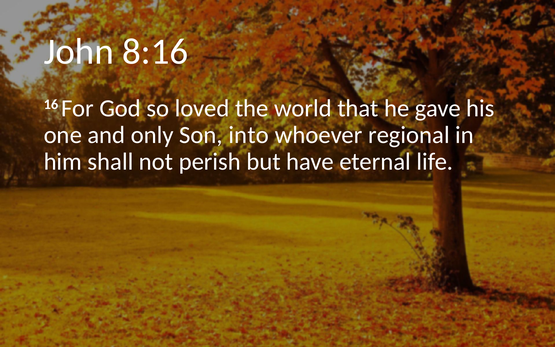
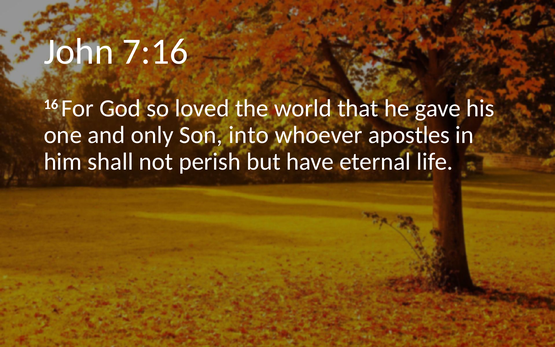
8:16: 8:16 -> 7:16 (155, 52)
regional: regional -> apostles (409, 135)
